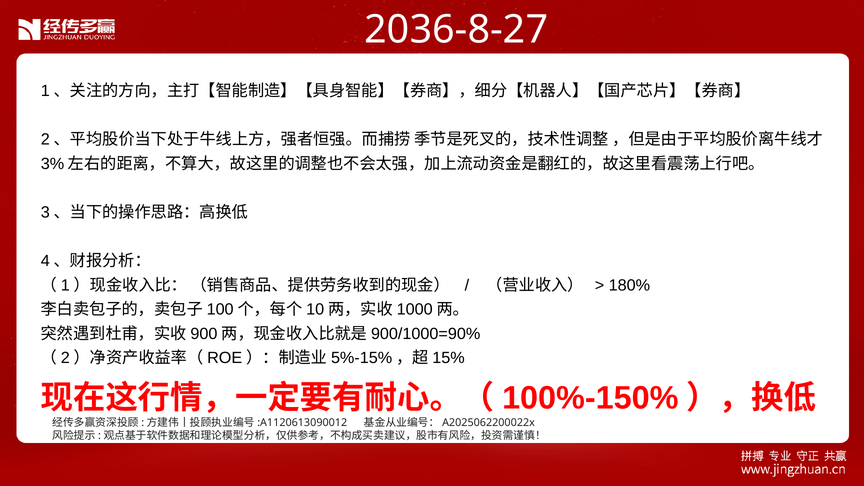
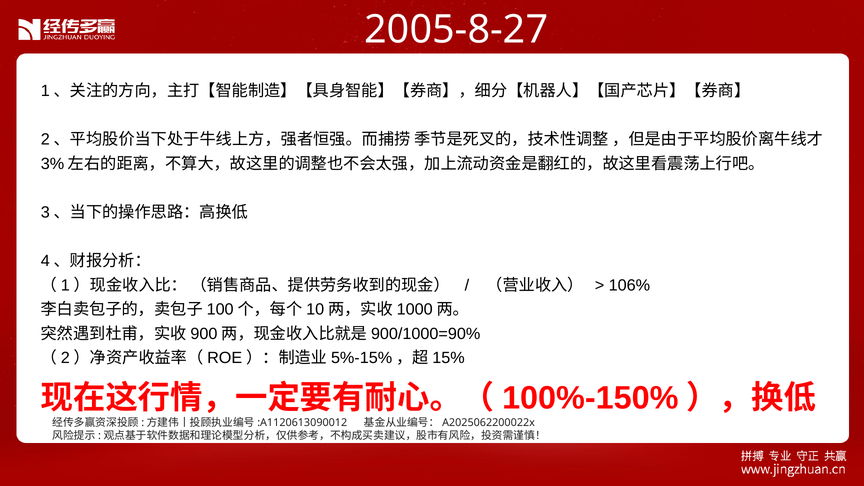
2036-8-27: 2036-8-27 -> 2005-8-27 (456, 30)
180%: 180% -> 106% (629, 285)
